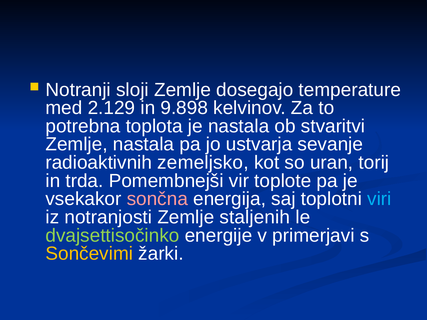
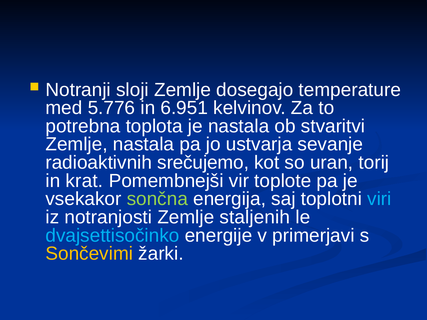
2.129: 2.129 -> 5.776 (111, 108)
9.898: 9.898 -> 6.951 (184, 108)
zemeljsko: zemeljsko -> srečujemo (203, 163)
trda: trda -> krat (84, 181)
sončna colour: pink -> light green (157, 199)
dvajsettisočinko colour: light green -> light blue (112, 236)
